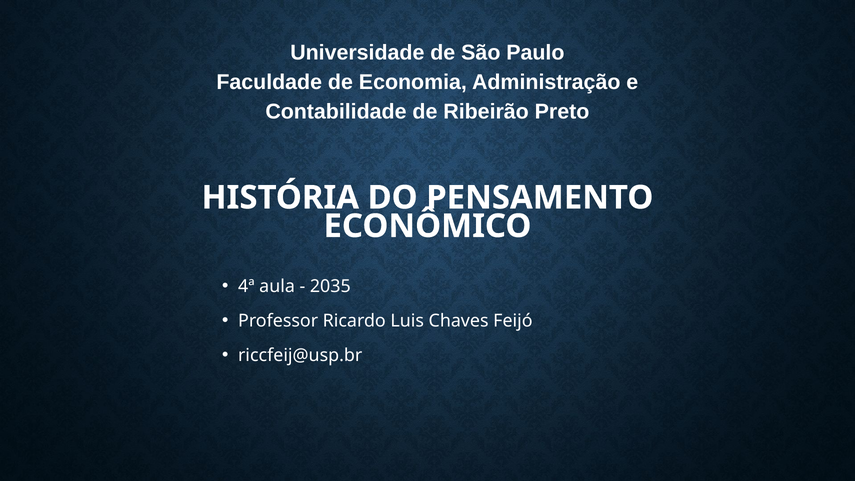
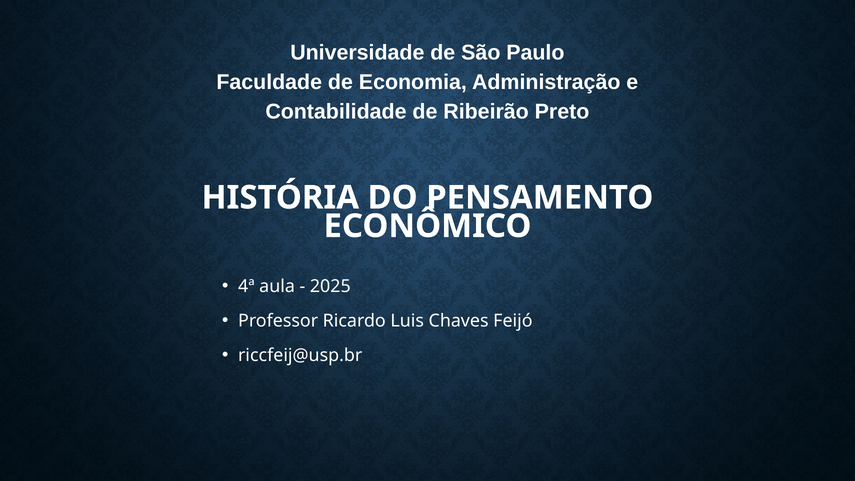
2035: 2035 -> 2025 (330, 286)
